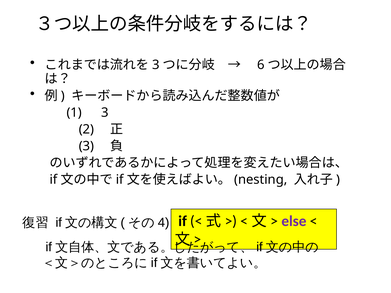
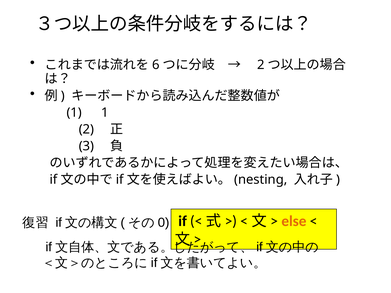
3: 3 -> 6 (156, 65)
6: 6 -> 2 (261, 65)
1 3: 3 -> 1 (105, 113)
else colour: purple -> orange (294, 221)
4: 4 -> 0 (164, 223)
